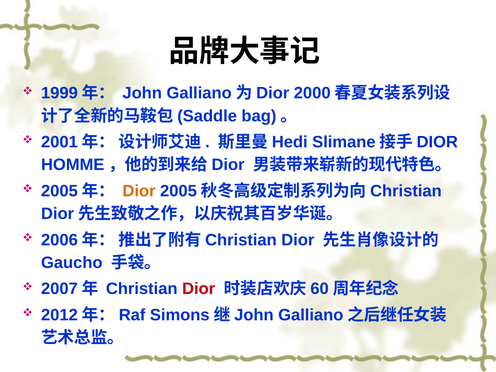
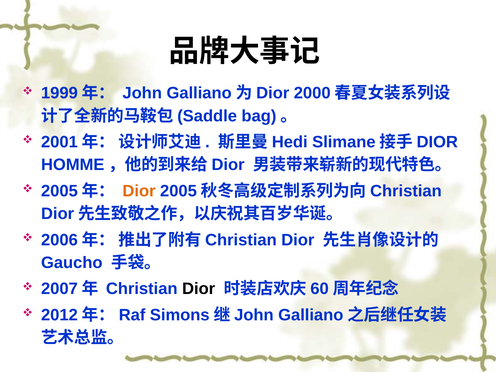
Dior colour: red -> black (199, 289)
